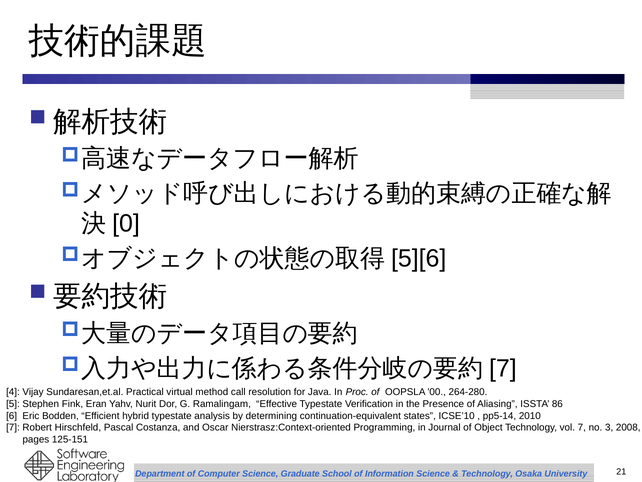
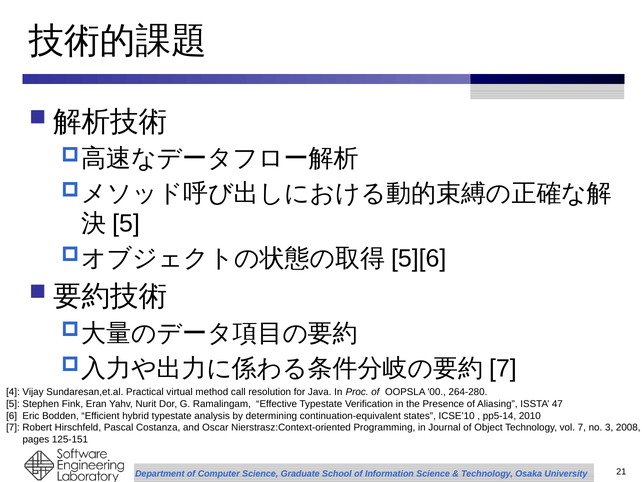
0: 0 -> 5 (126, 223)
86: 86 -> 47 (557, 404)
